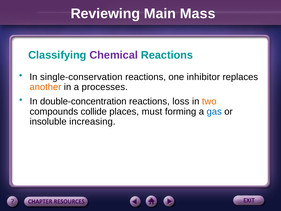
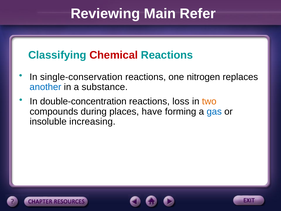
Mass: Mass -> Refer (198, 14)
Chemical colour: purple -> red (114, 55)
inhibitor: inhibitor -> nitrogen (203, 77)
another colour: orange -> blue (45, 87)
processes: processes -> substance (105, 87)
collide: collide -> during (94, 111)
must: must -> have (152, 111)
